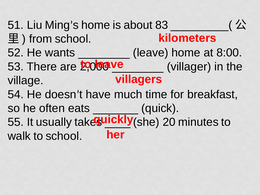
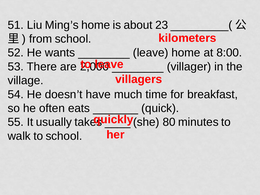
83: 83 -> 23 (162, 25)
20: 20 -> 80 (169, 122)
